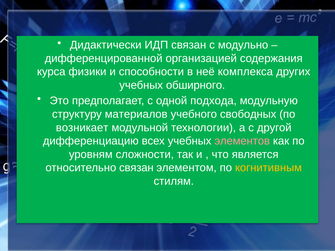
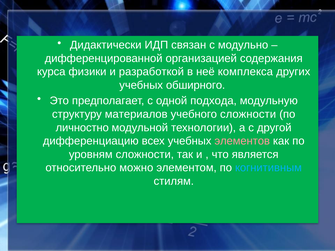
способности: способности -> разработкой (151, 72)
учебного свободных: свободных -> сложности (248, 114)
возникает: возникает -> личностно (82, 128)
относительно связан: связан -> можно (136, 168)
когнитивным colour: yellow -> light blue (268, 168)
